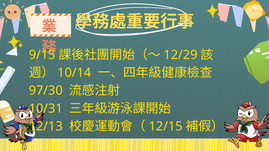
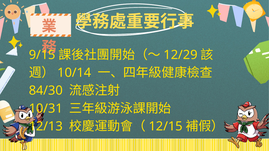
97/30: 97/30 -> 84/30 (46, 91)
